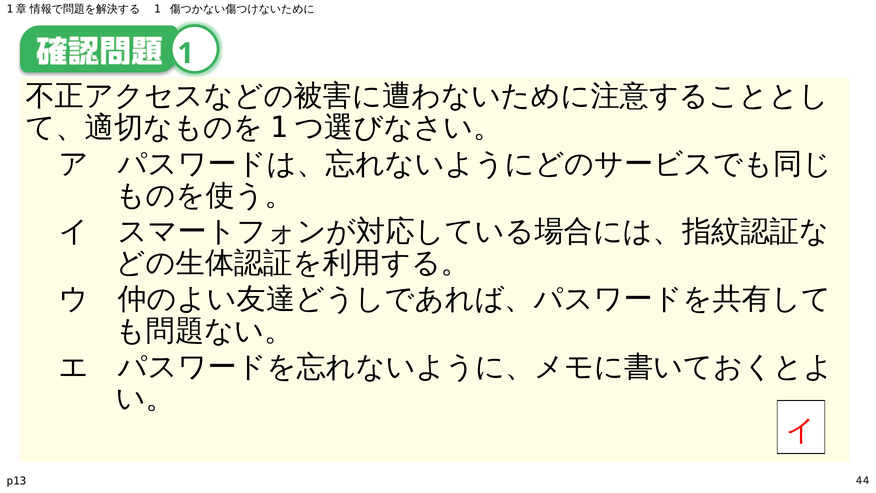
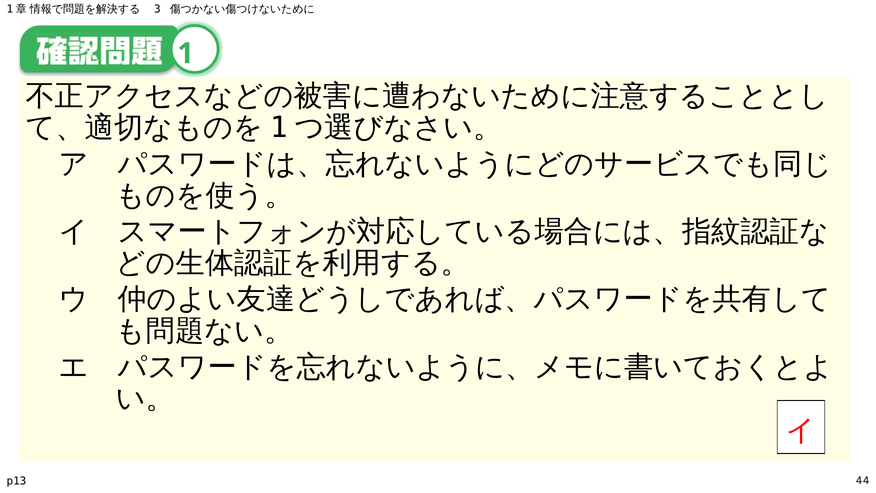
1: 1 -> 3 (157, 9)
